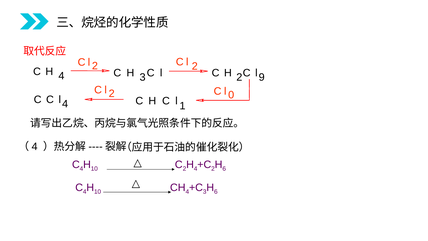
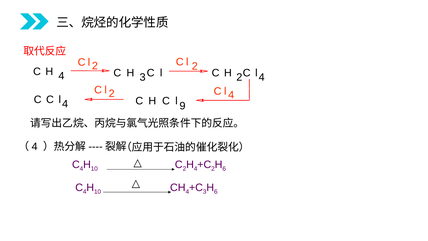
2 C l 9: 9 -> 4 (262, 77)
0: 0 -> 4 (231, 95)
1: 1 -> 9 (182, 106)
